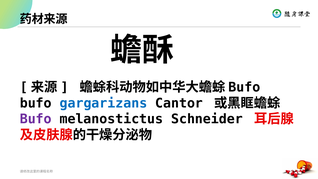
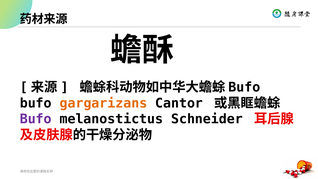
gargarizans colour: blue -> orange (103, 103)
